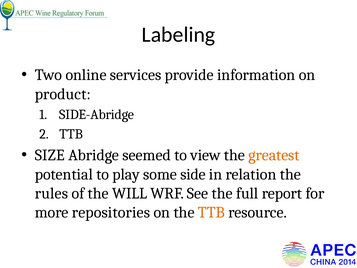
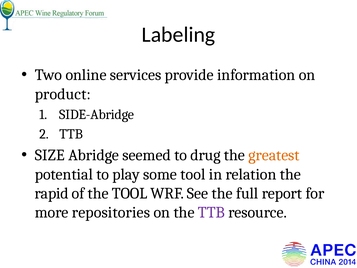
view: view -> drug (205, 155)
some side: side -> tool (193, 174)
rules: rules -> rapid (52, 193)
the WILL: WILL -> TOOL (130, 193)
TTB colour: orange -> purple (211, 212)
